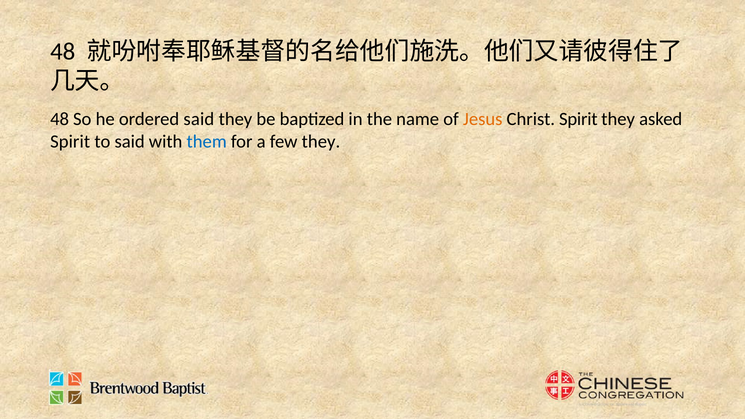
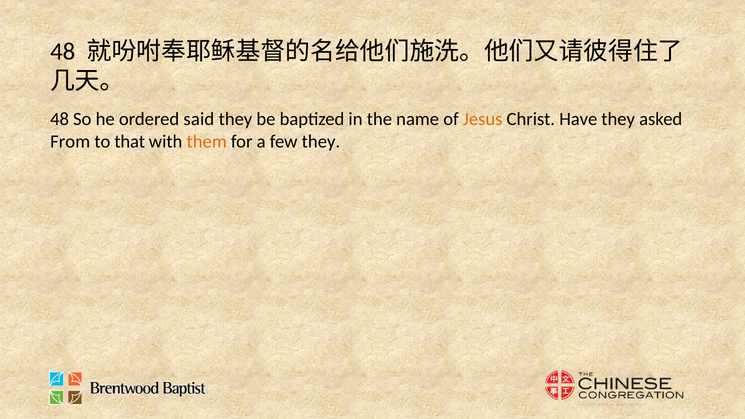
Christ Spirit: Spirit -> Have (578, 119)
Spirit: Spirit -> From (70, 142)
to said: said -> that (130, 142)
them colour: blue -> orange (207, 142)
